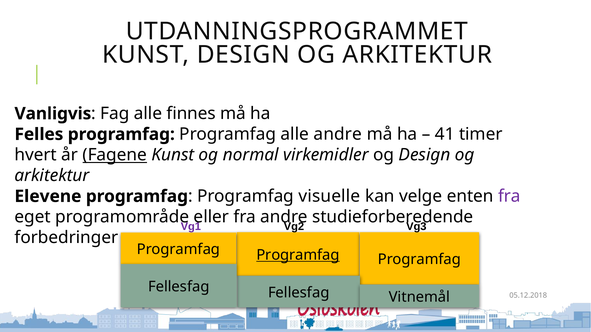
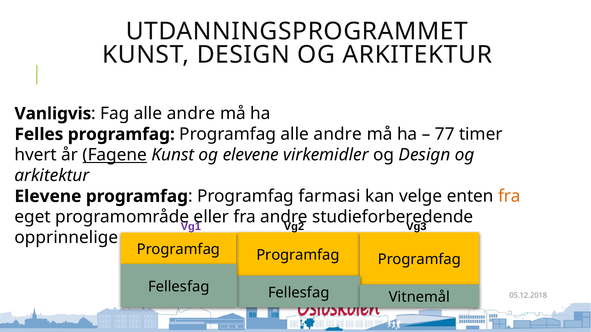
Fag alle finnes: finnes -> andre (191, 114)
41: 41 -> 77 (445, 134)
og normal: normal -> elevene (251, 155)
visuelle: visuelle -> farmasi (329, 197)
fra colour: purple -> orange (509, 197)
forbedringer: forbedringer -> opprinnelige (66, 238)
Programfag underline: present -> none (298, 255)
